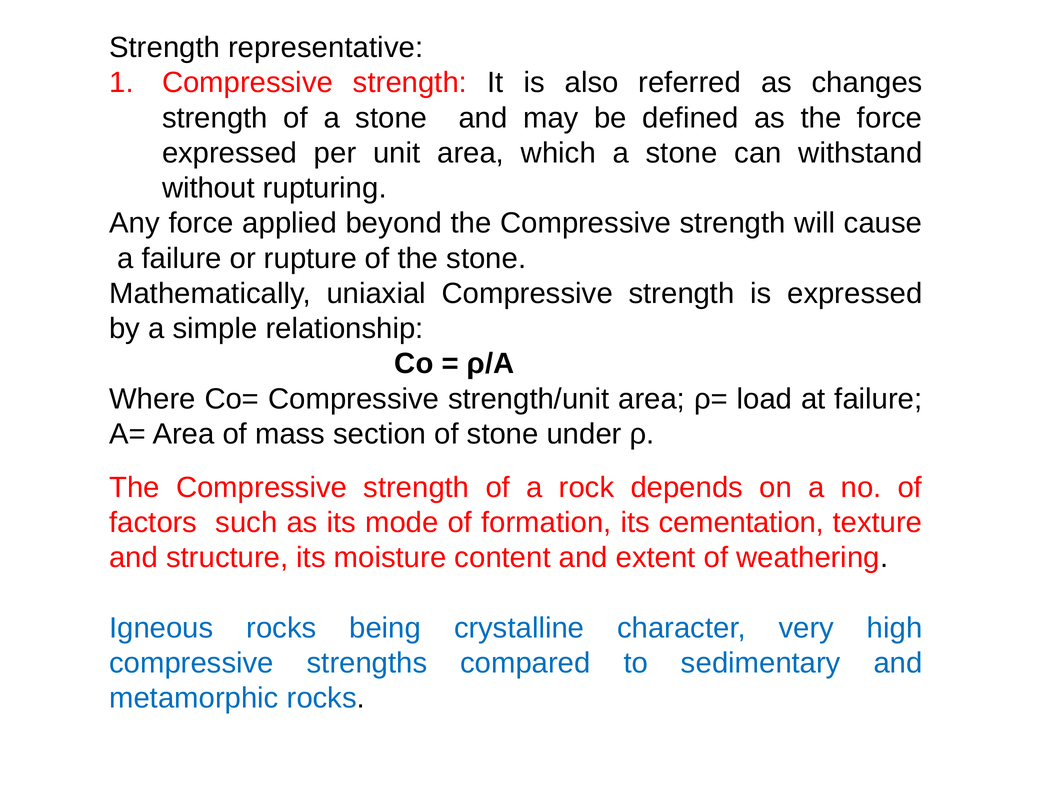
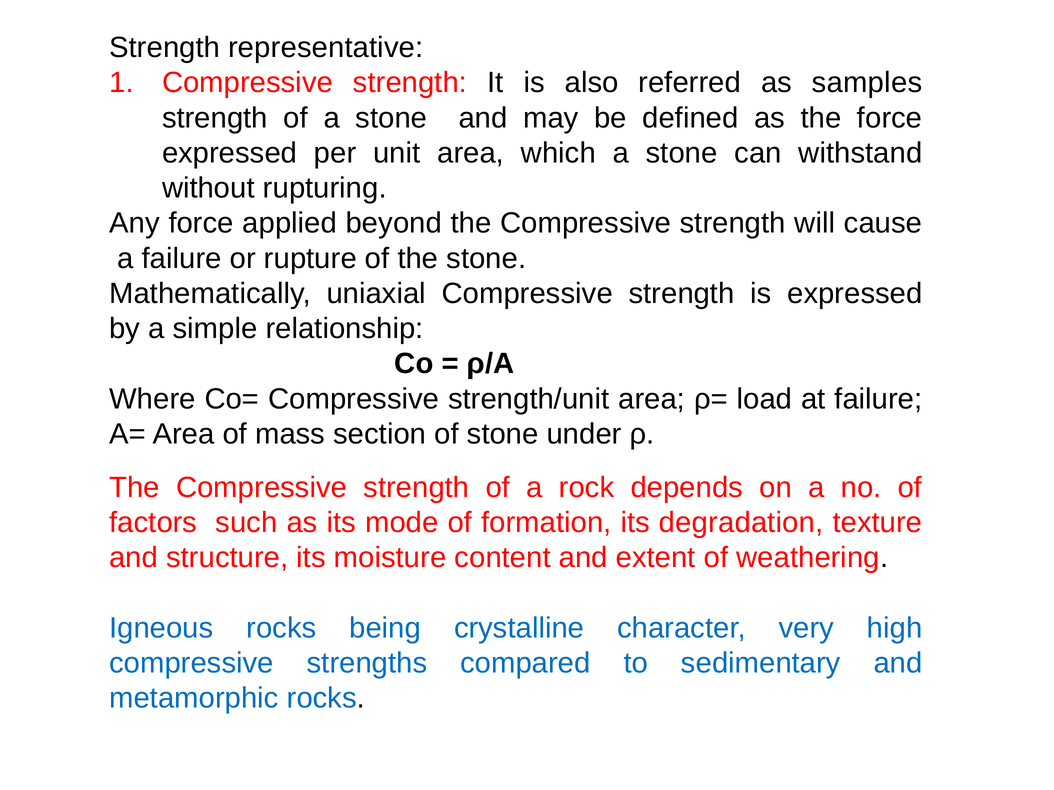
changes: changes -> samples (867, 83)
cementation: cementation -> degradation (741, 523)
